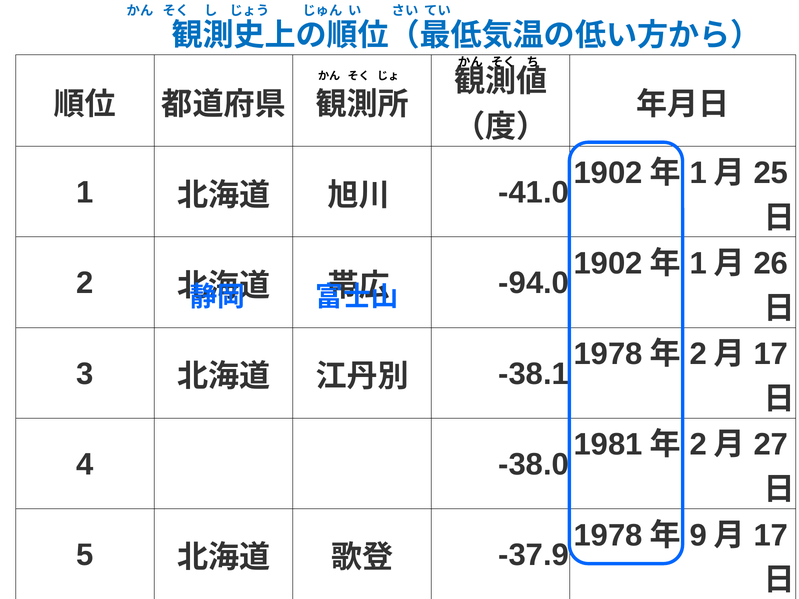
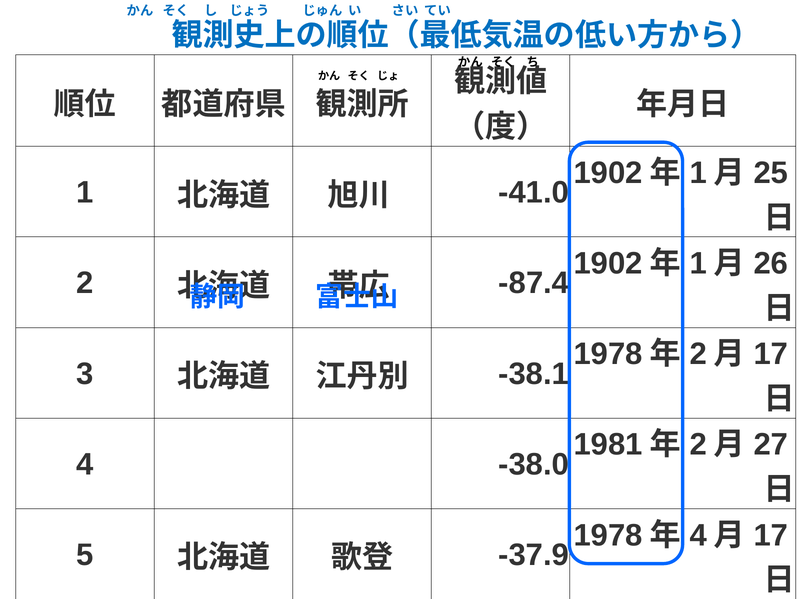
-94.0: -94.0 -> -87.4 (534, 283)
9: 9 -> 4 (698, 535)
